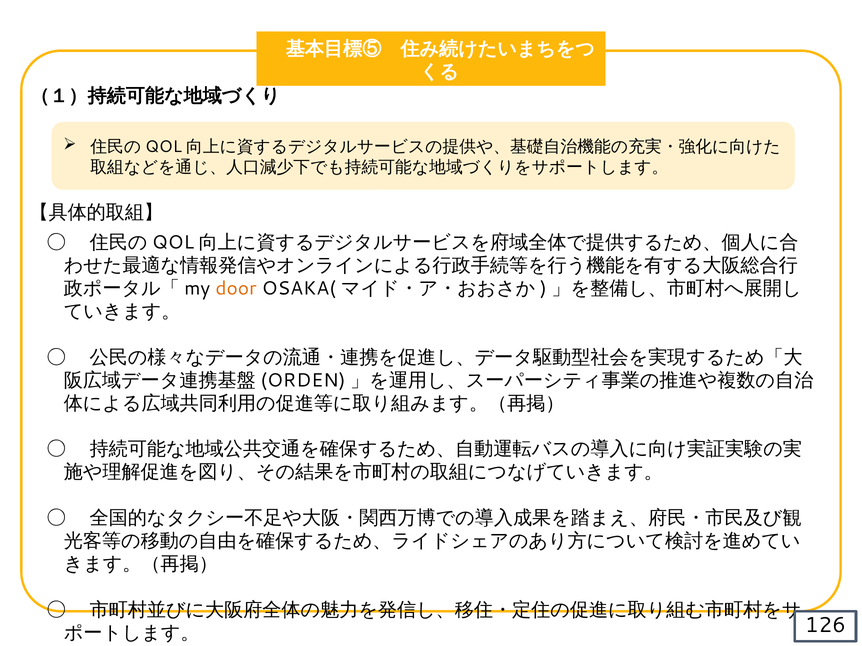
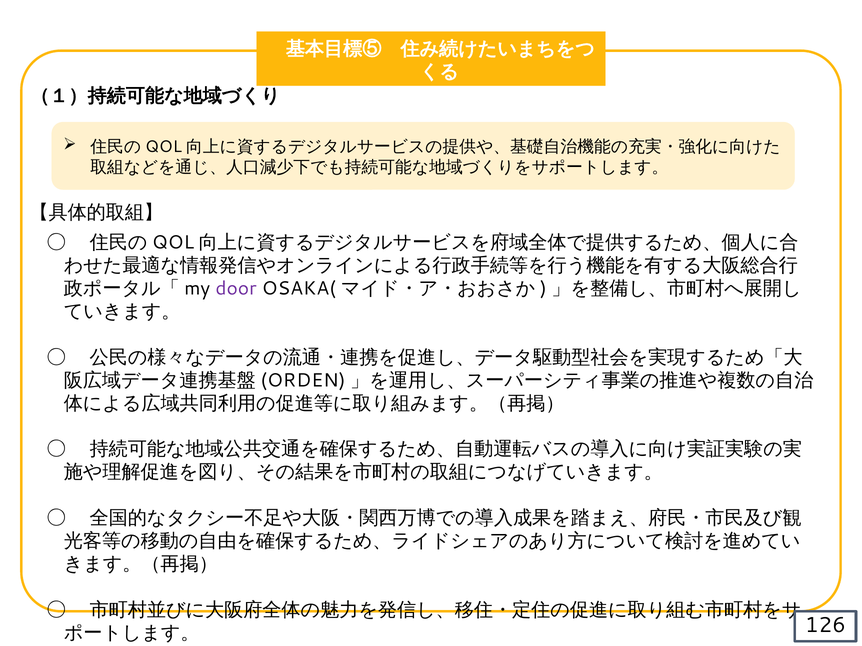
door colour: orange -> purple (236, 289)
